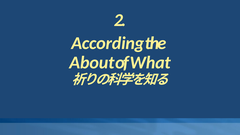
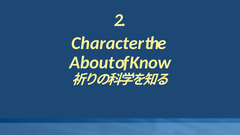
According: According -> Character (108, 43)
What: What -> Know (150, 63)
